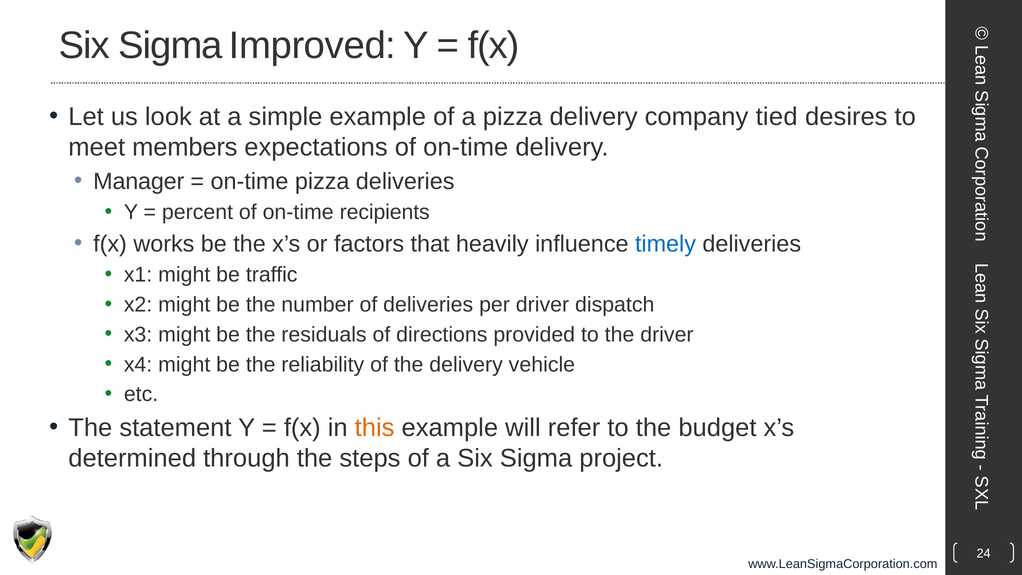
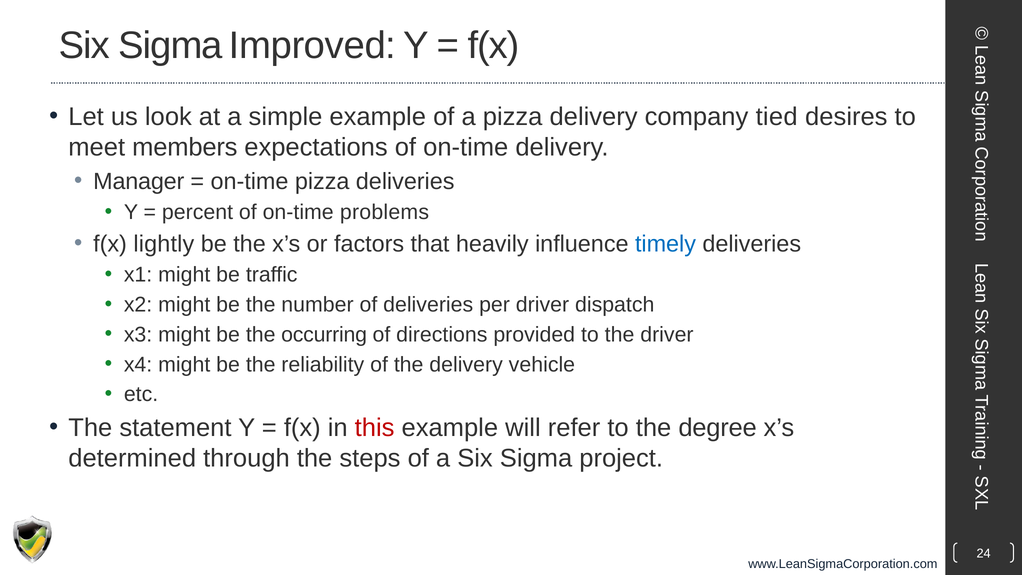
recipients: recipients -> problems (385, 212)
works: works -> lightly (164, 244)
residuals: residuals -> occurring (324, 335)
this colour: orange -> red (375, 428)
budget: budget -> degree (718, 428)
